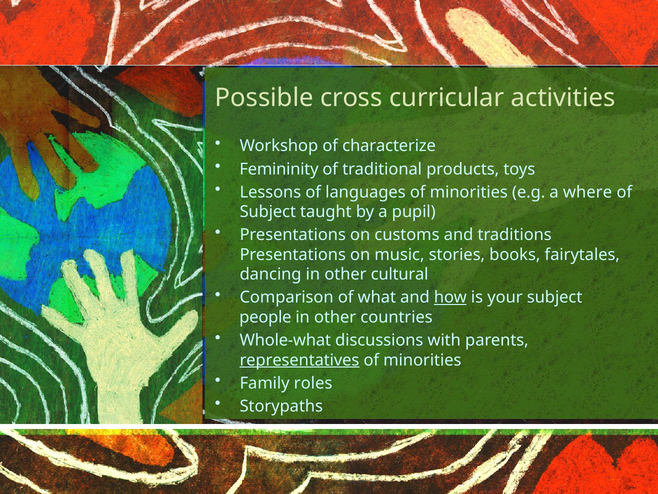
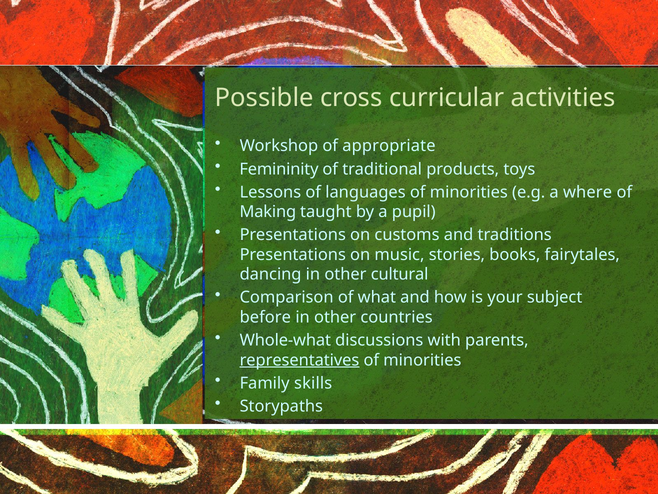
characterize: characterize -> appropriate (389, 146)
Subject: Subject -> Making (268, 212)
how underline: present -> none (450, 297)
people: people -> before (265, 317)
roles: roles -> skills (313, 383)
